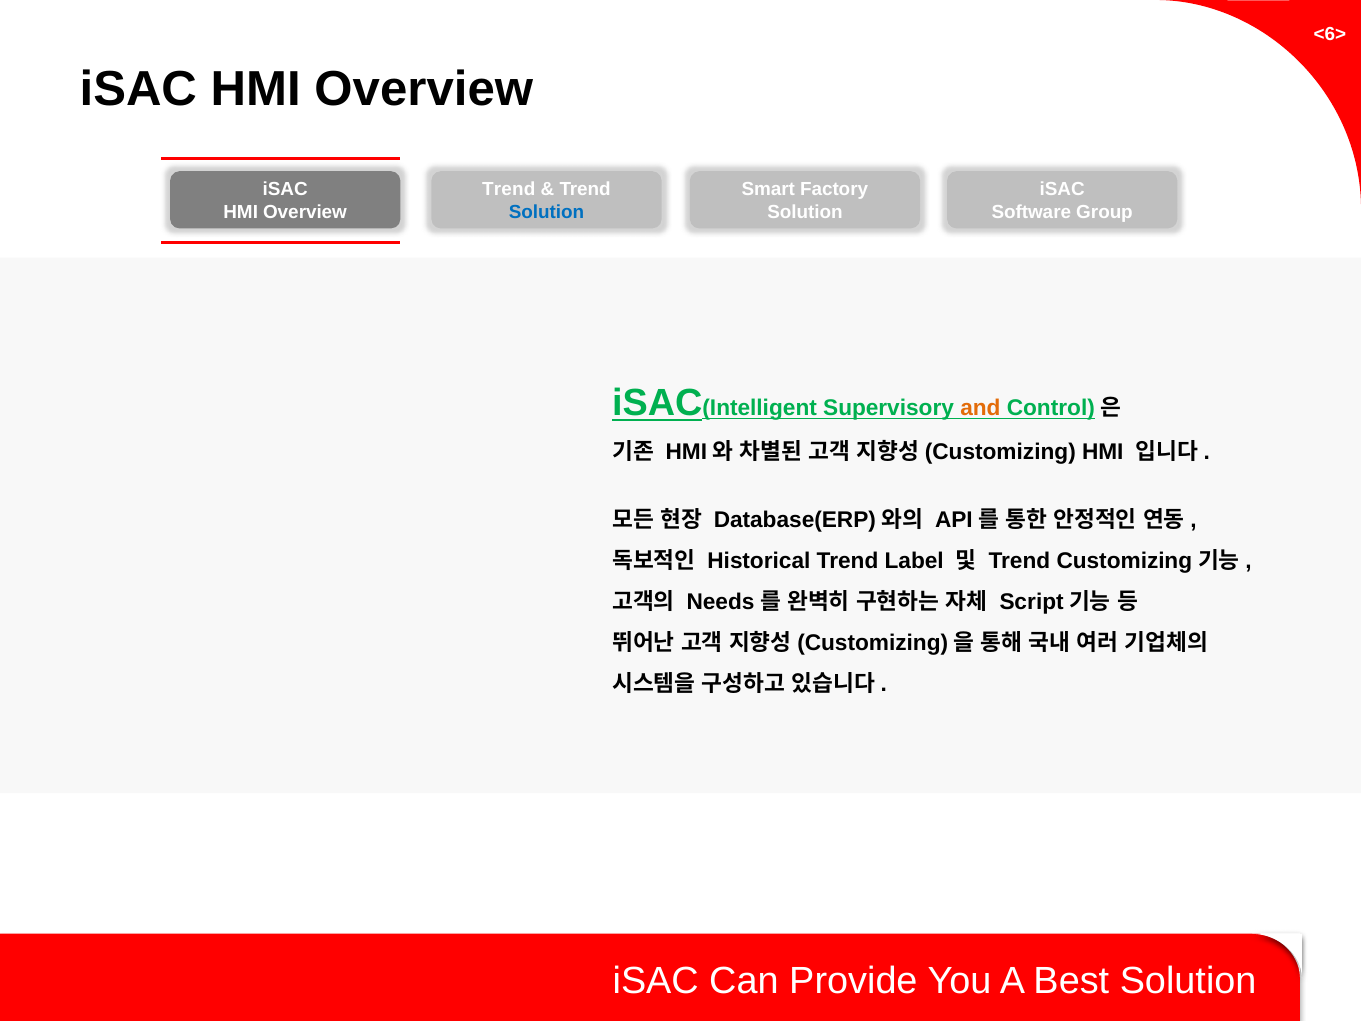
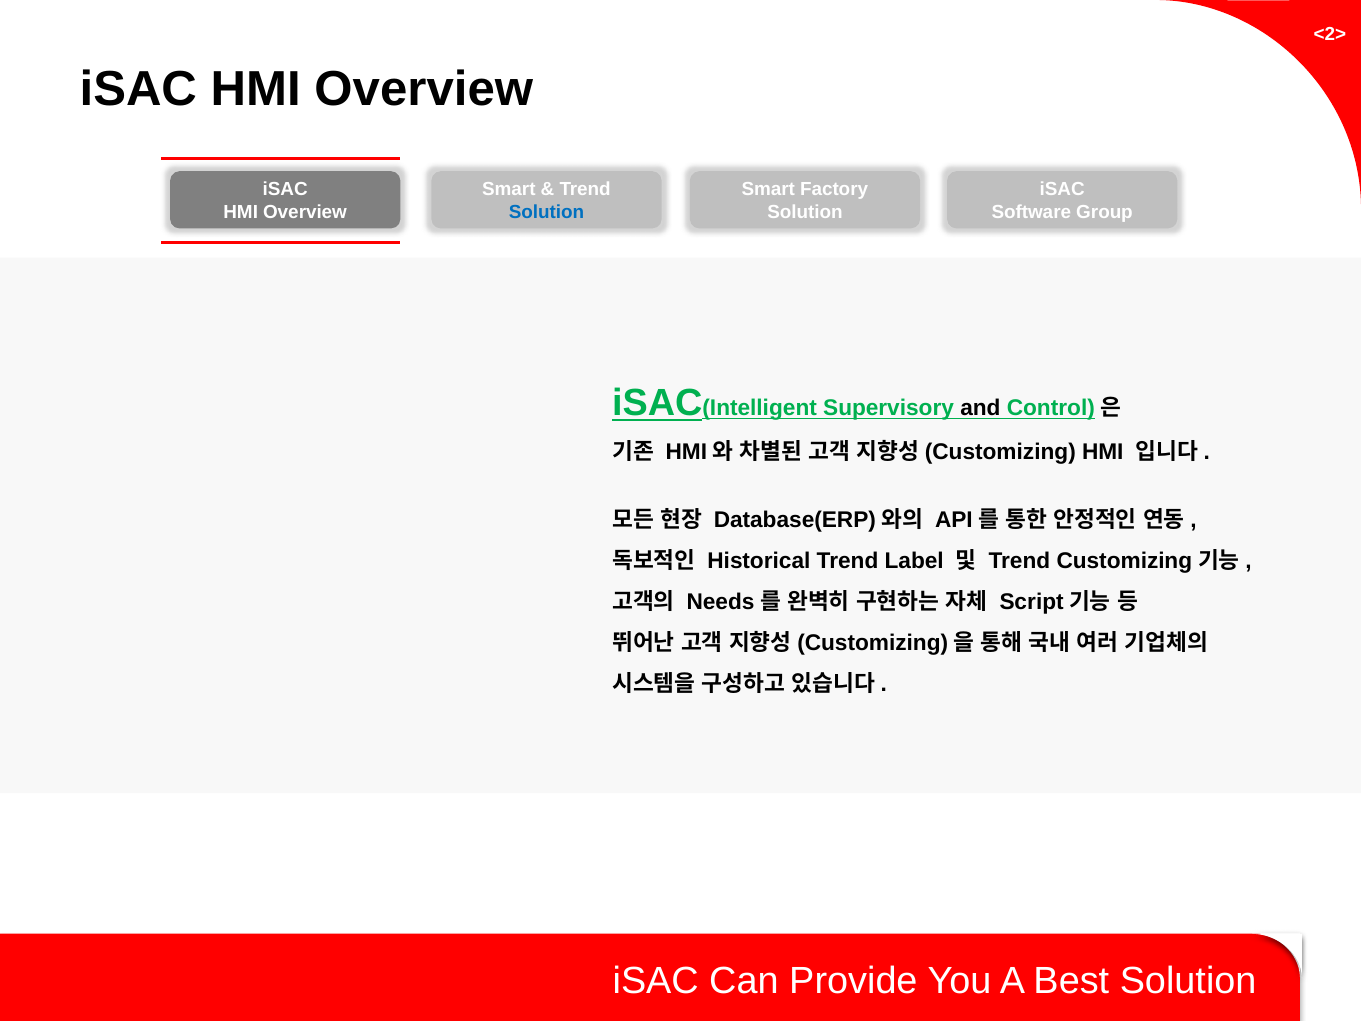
<6>: <6> -> <2> (1330, 35)
Trend: Trend -> Smart (509, 190)
and colour: orange -> black (980, 408)
